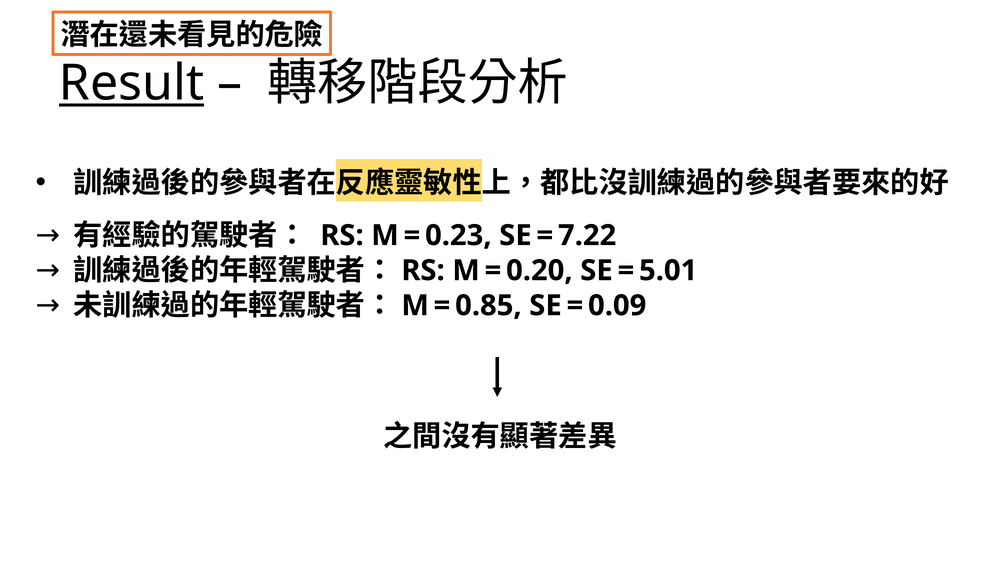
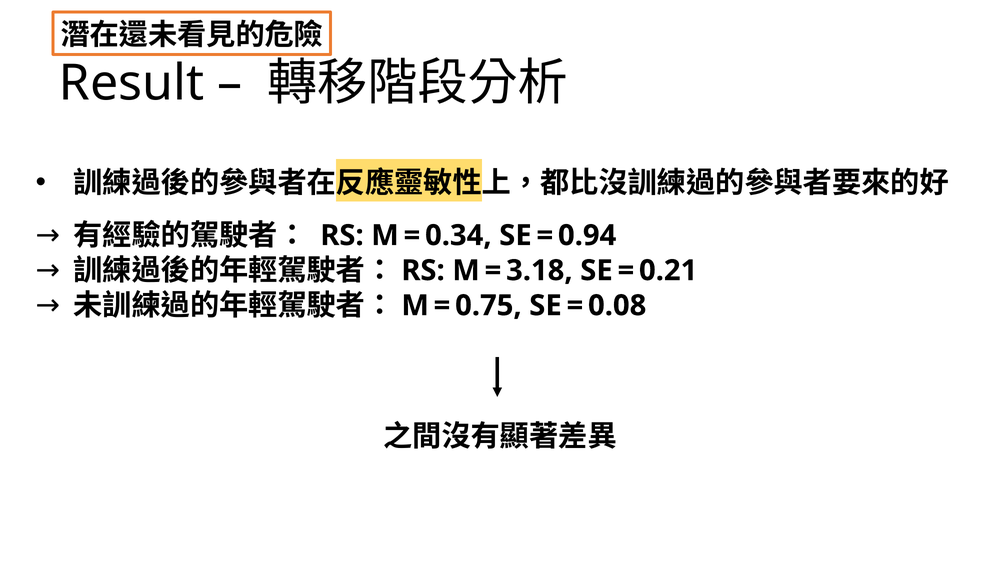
Result underline: present -> none (132, 83)
0.23: 0.23 -> 0.34 (458, 236)
7.22: 7.22 -> 0.94 (587, 236)
0.20: 0.20 -> 3.18 (539, 271)
5.01: 5.01 -> 0.21 (668, 271)
0.85: 0.85 -> 0.75 (488, 306)
0.09: 0.09 -> 0.08 (617, 306)
